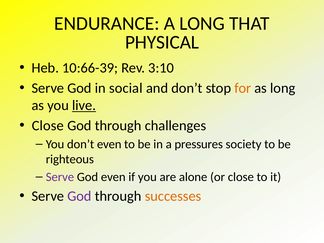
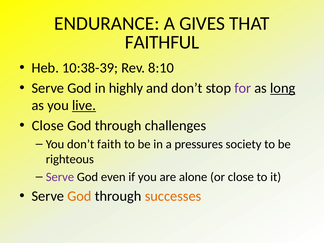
A LONG: LONG -> GIVES (202, 24)
PHYSICAL: PHYSICAL -> FAITHFUL (162, 42)
10:66-39: 10:66-39 -> 10:38-39 (90, 68)
3:10: 3:10 -> 8:10 (161, 68)
social: social -> highly (126, 88)
for colour: orange -> purple (243, 88)
long underline: none -> present (283, 88)
don’t even: even -> faith (109, 144)
God colour: purple -> orange (79, 196)
